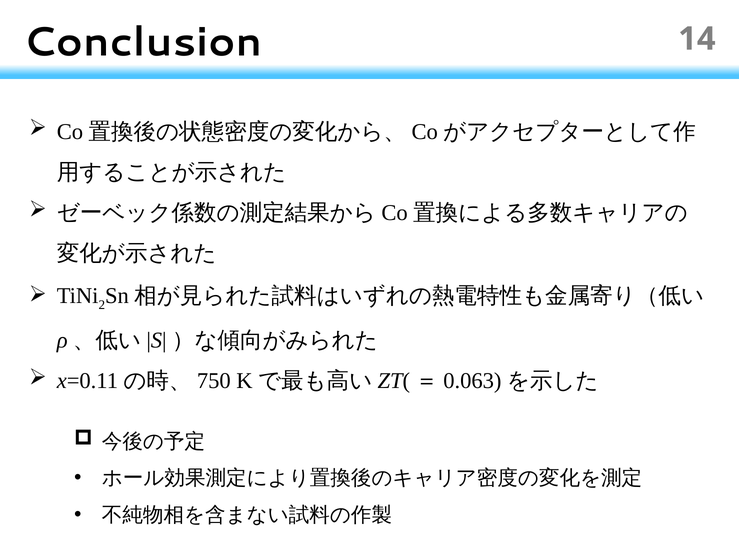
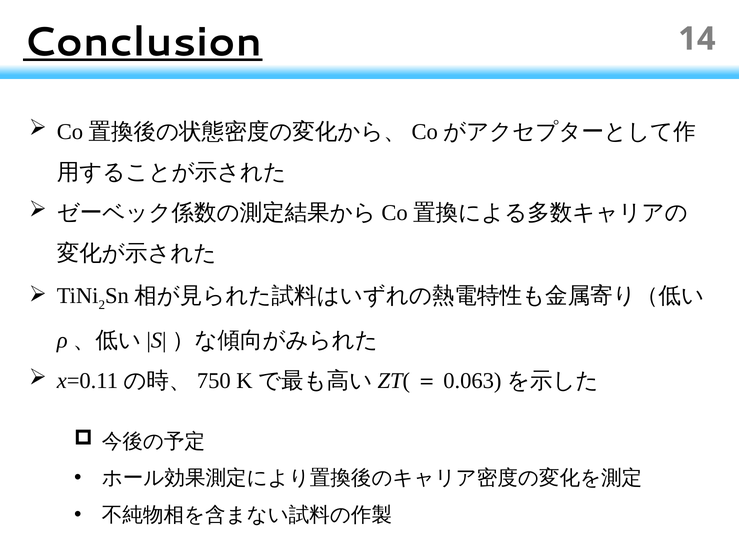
Conclusion underline: none -> present (143, 42)
